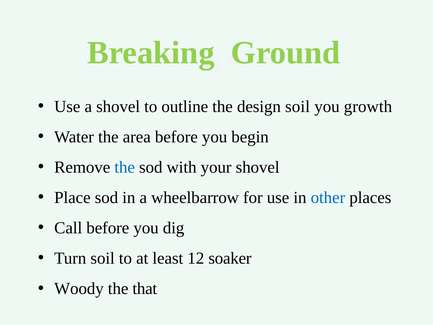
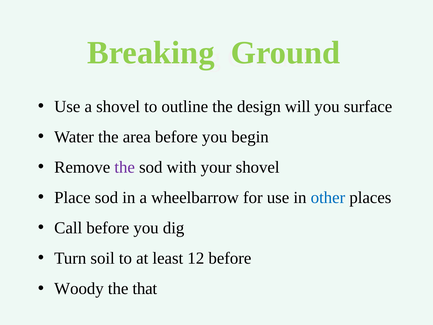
design soil: soil -> will (298, 107)
growth: growth -> surface (368, 107)
the colour: blue -> purple (125, 167)
12 soaker: soaker -> before (230, 258)
